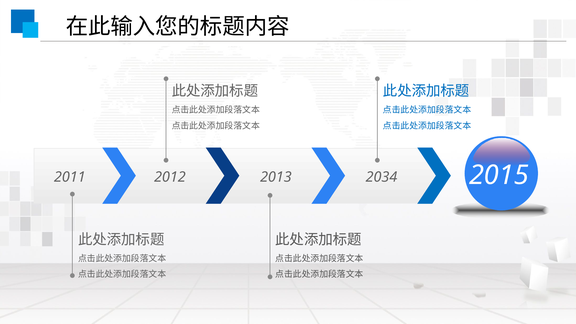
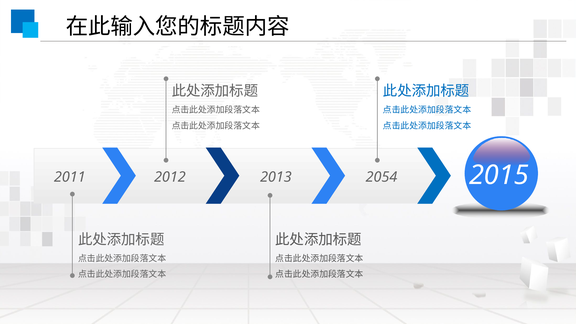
2034: 2034 -> 2054 (381, 177)
